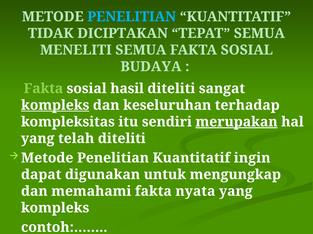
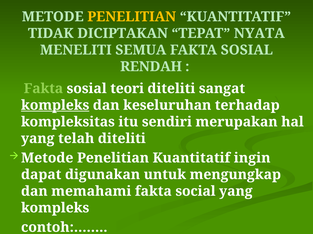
PENELITIAN colour: light blue -> yellow (132, 17)
TEPAT SEMUA: SEMUA -> NYATA (259, 33)
BUDAYA: BUDAYA -> RENDAH (151, 67)
hasil: hasil -> teori (127, 89)
merupakan underline: present -> none (237, 122)
nyata: nyata -> social (196, 192)
